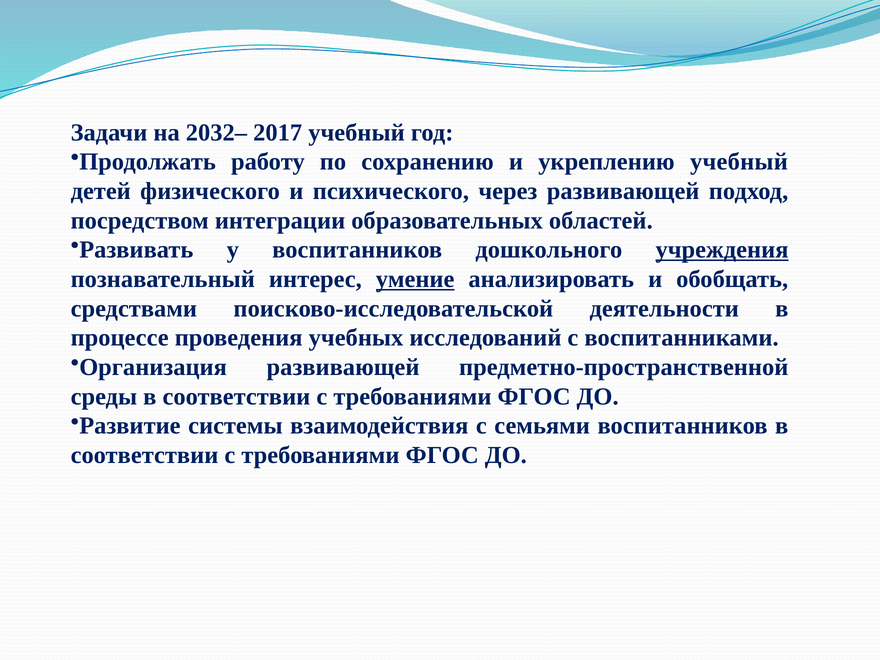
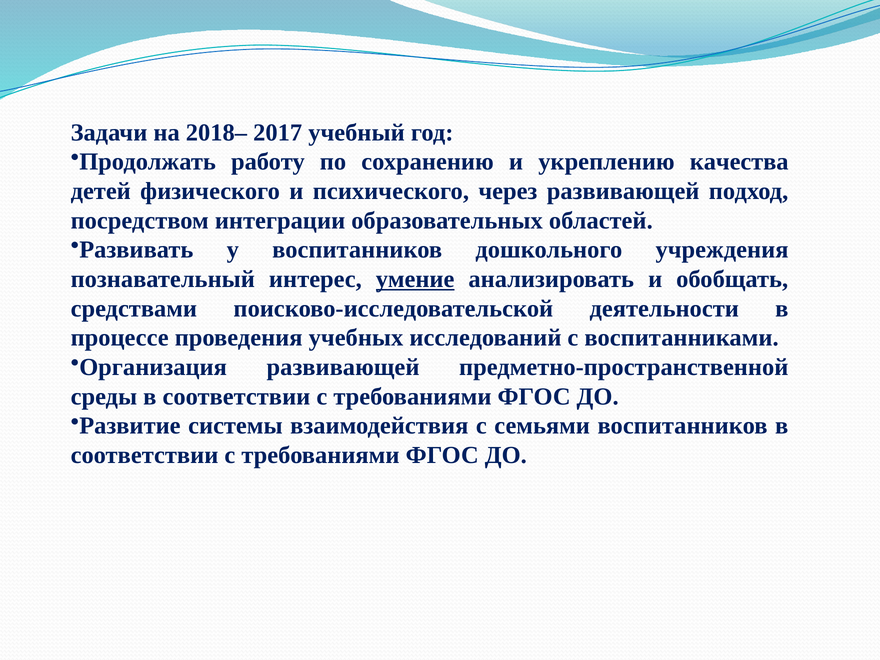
2032–: 2032– -> 2018– (216, 132)
укреплению учебный: учебный -> качества (739, 162)
учреждения underline: present -> none (722, 250)
